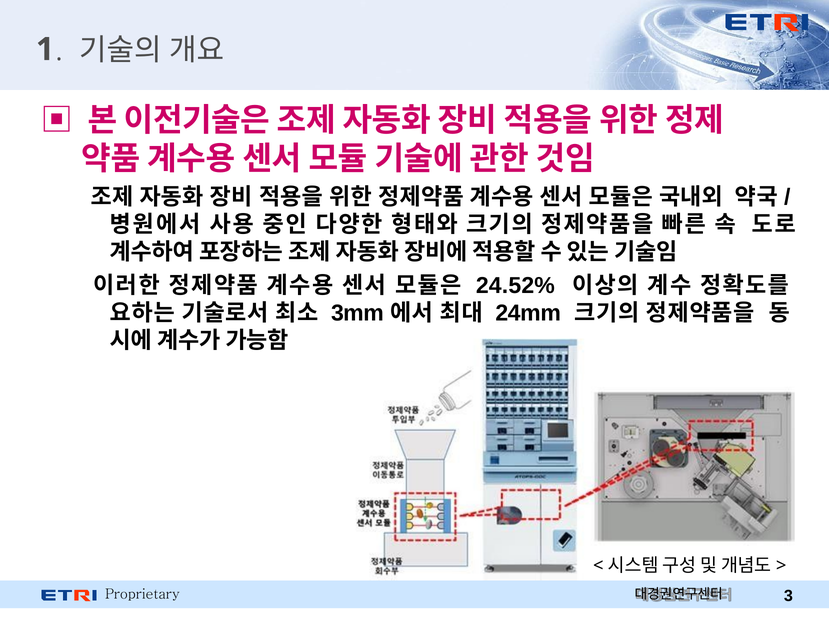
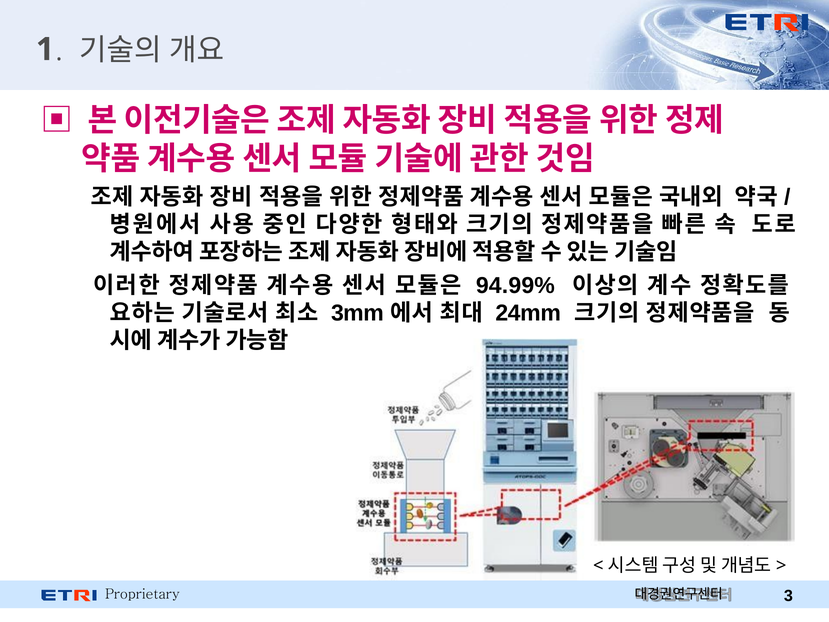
24.52%: 24.52% -> 94.99% (515, 285)
